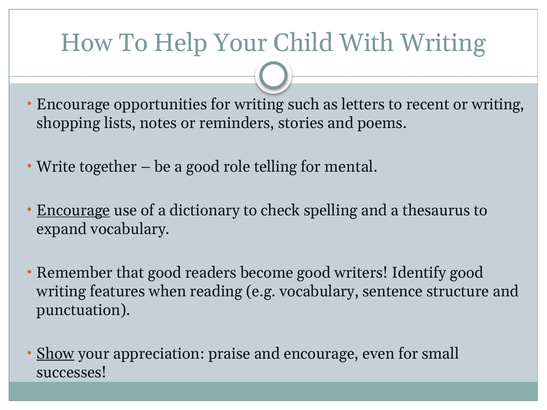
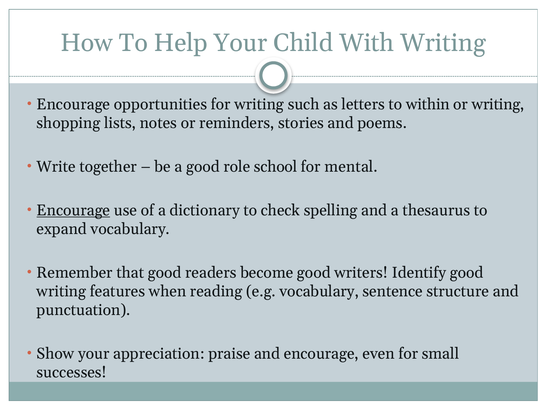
recent: recent -> within (428, 104)
telling: telling -> school (276, 167)
Show underline: present -> none (55, 354)
